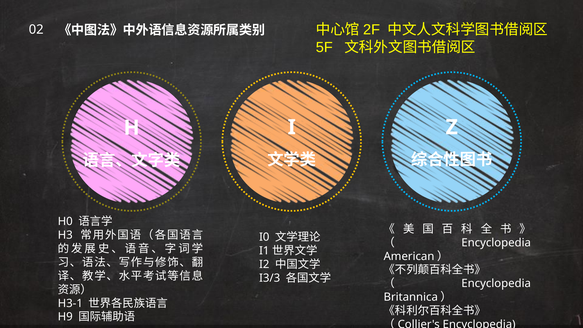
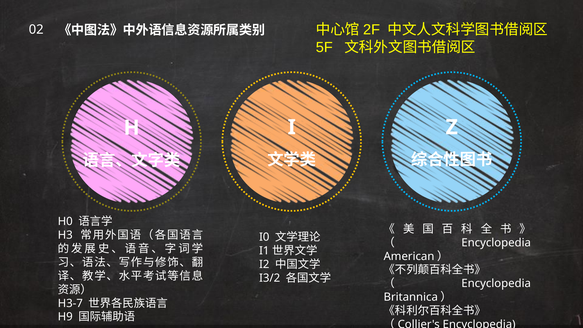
I3/3: I3/3 -> I3/2 (270, 278)
H3-1: H3-1 -> H3-7 (70, 303)
